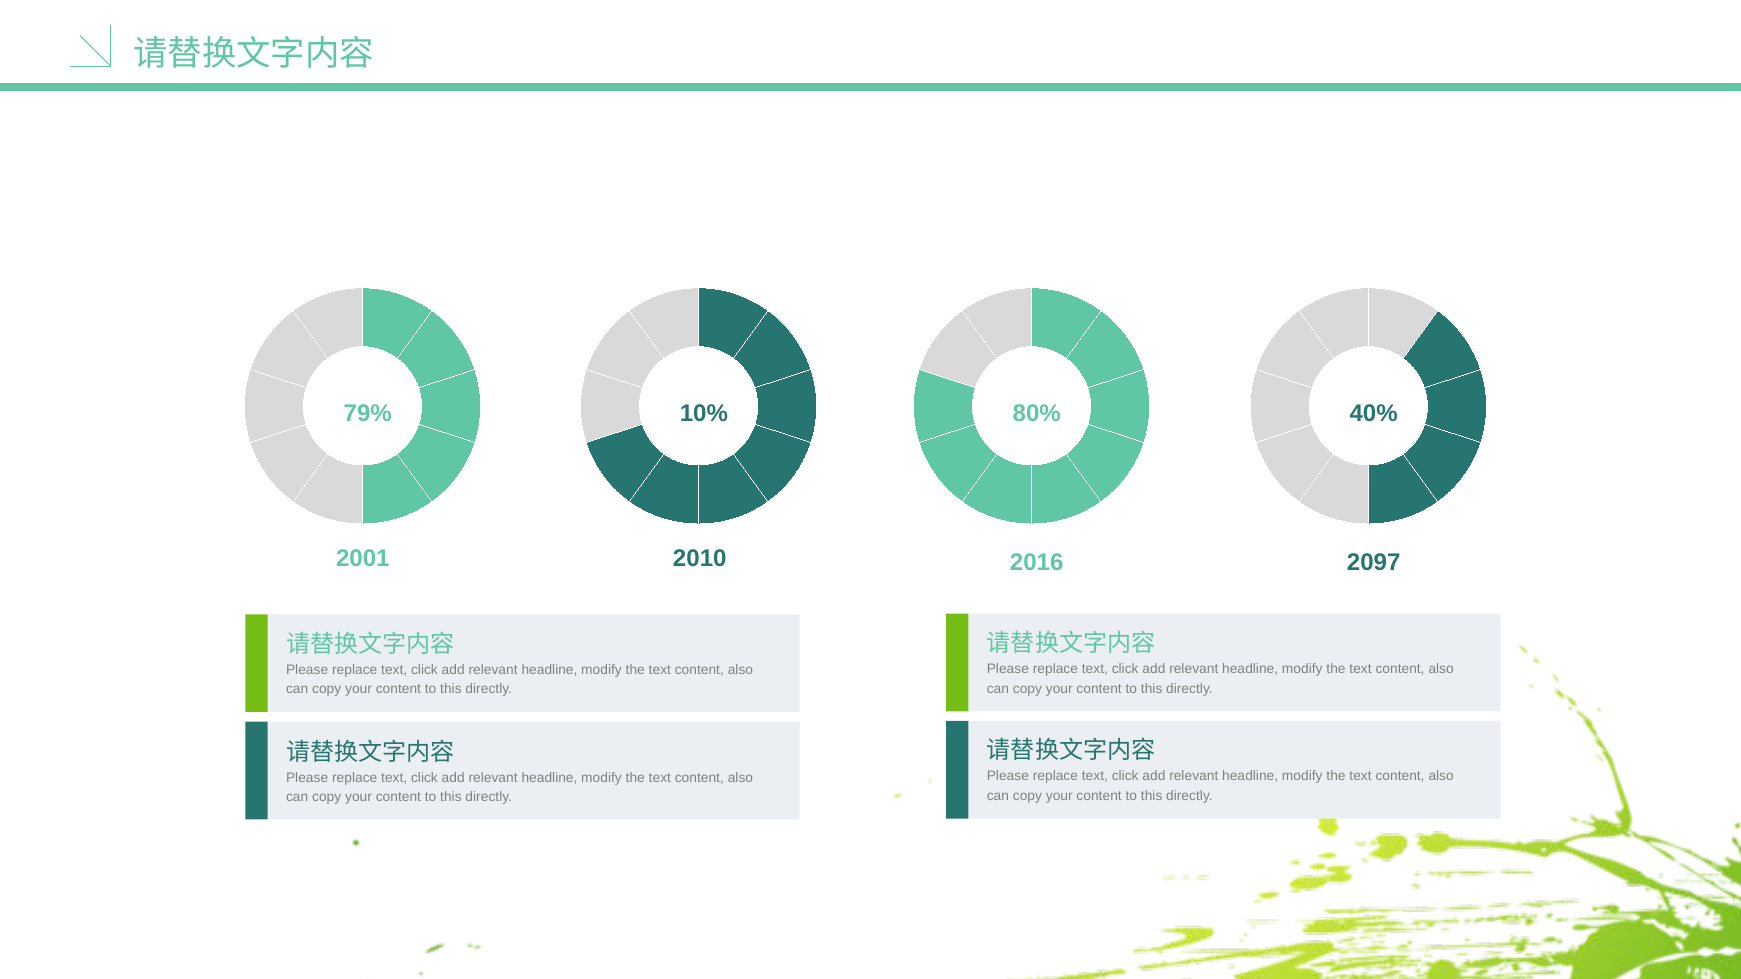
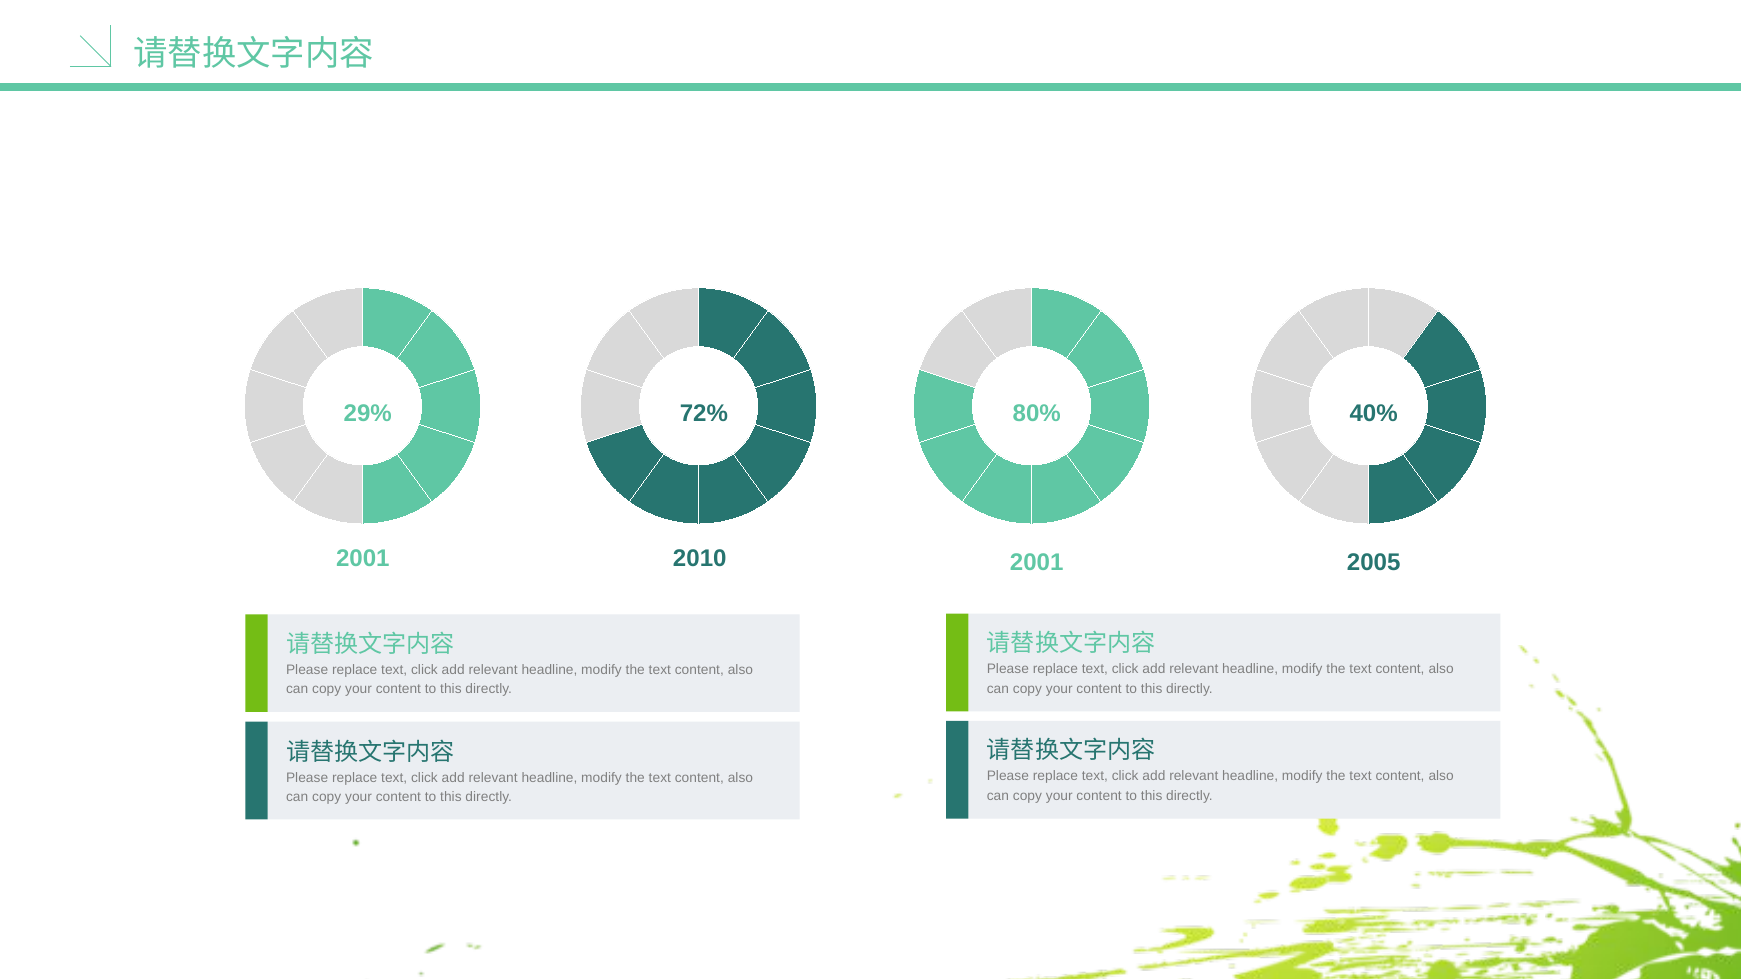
79%: 79% -> 29% (368, 414)
10%: 10% -> 72% (704, 414)
2016: 2016 -> 2001 (1037, 563)
2097: 2097 -> 2005 (1374, 563)
